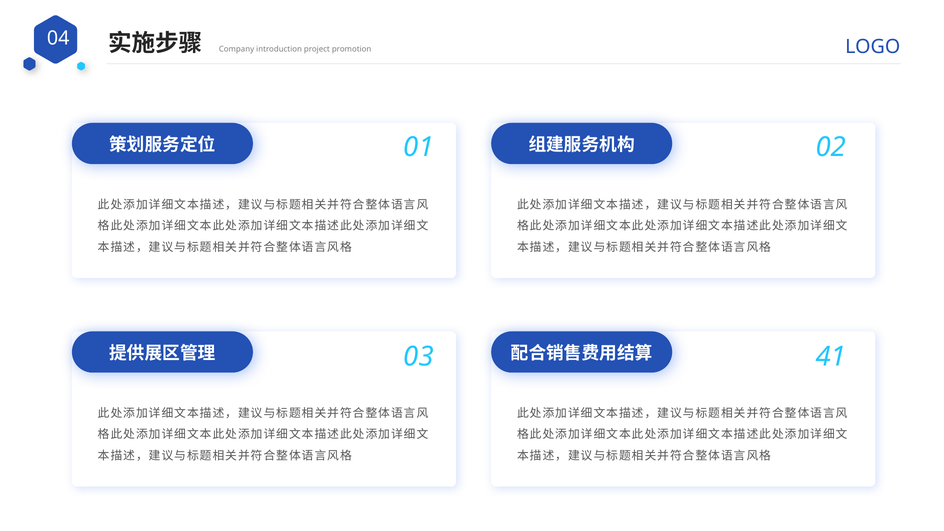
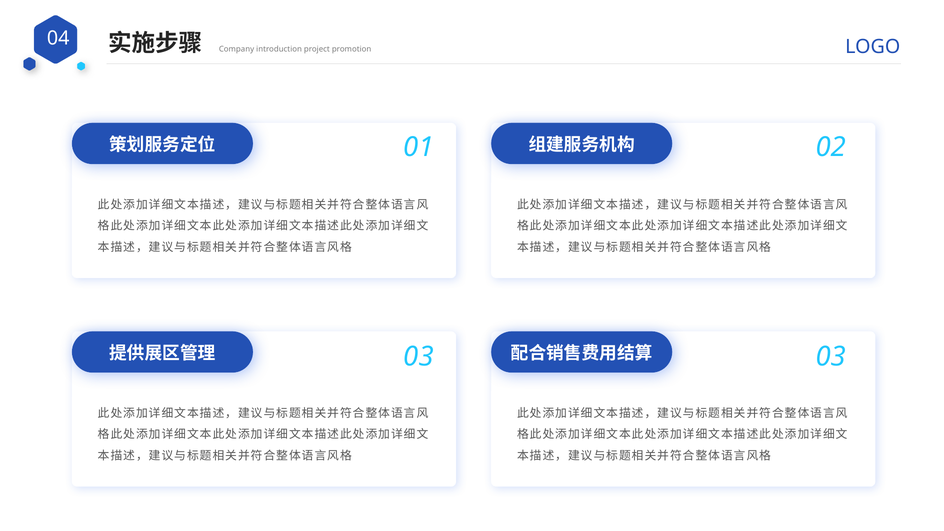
03 41: 41 -> 03 (831, 357)
